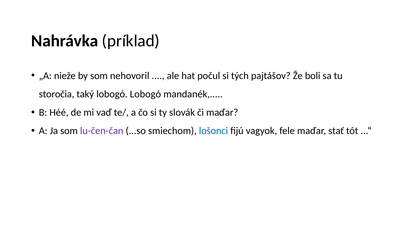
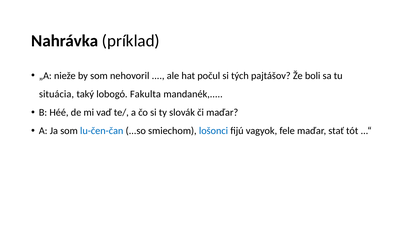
storočia: storočia -> situácia (57, 94)
lobogó Lobogó: Lobogó -> Fakulta (145, 94)
lu-čen-čan colour: purple -> blue (102, 131)
